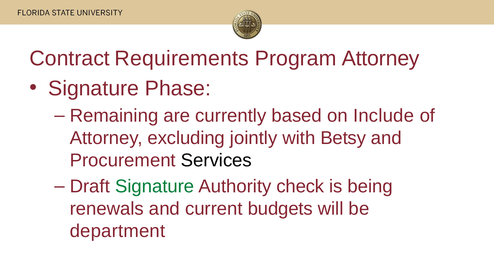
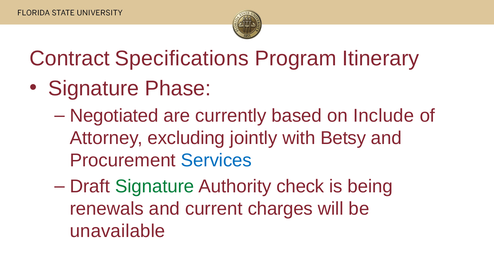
Requirements: Requirements -> Specifications (182, 58)
Program Attorney: Attorney -> Itinerary (381, 58)
Remaining: Remaining -> Negotiated (114, 116)
Services colour: black -> blue (216, 160)
budgets: budgets -> charges (280, 209)
department: department -> unavailable (118, 231)
